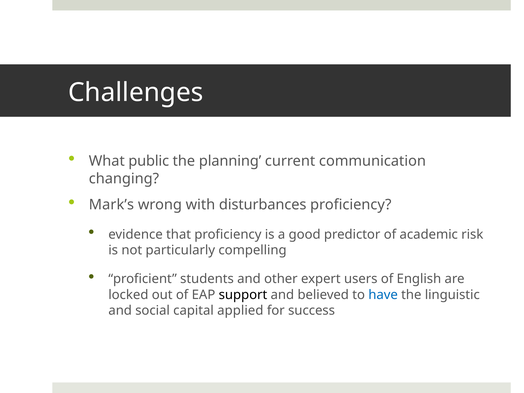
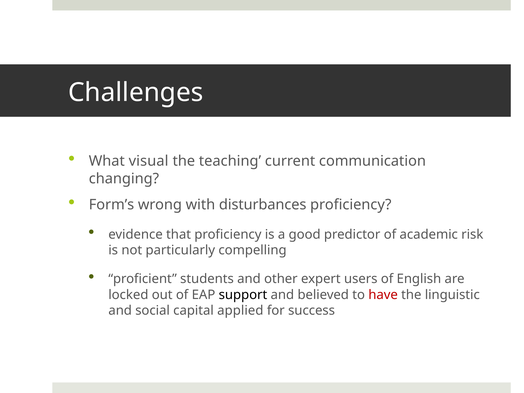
public: public -> visual (149, 161)
planning: planning -> teaching (230, 161)
Mark’s: Mark’s -> Form’s (111, 205)
have colour: blue -> red (383, 295)
